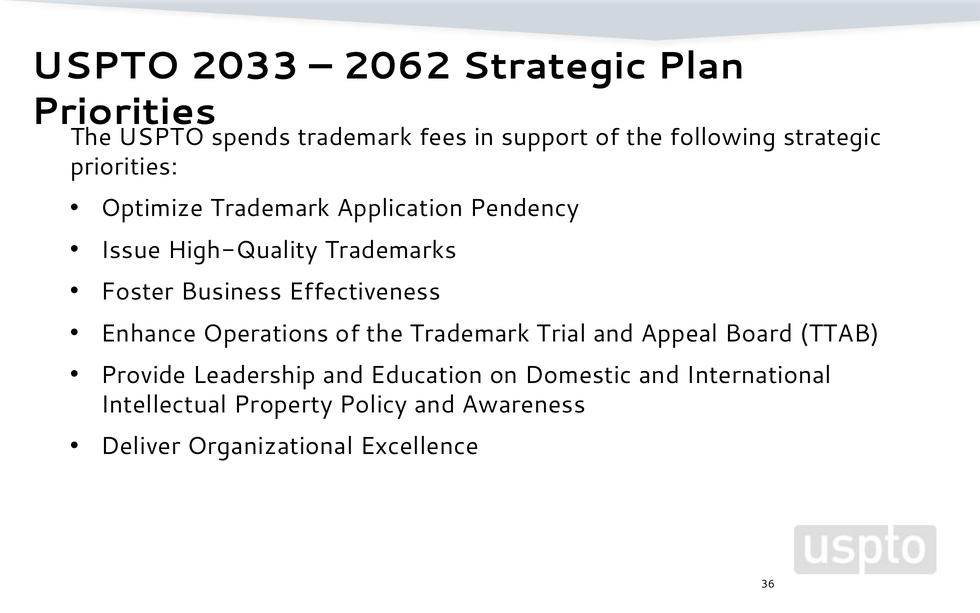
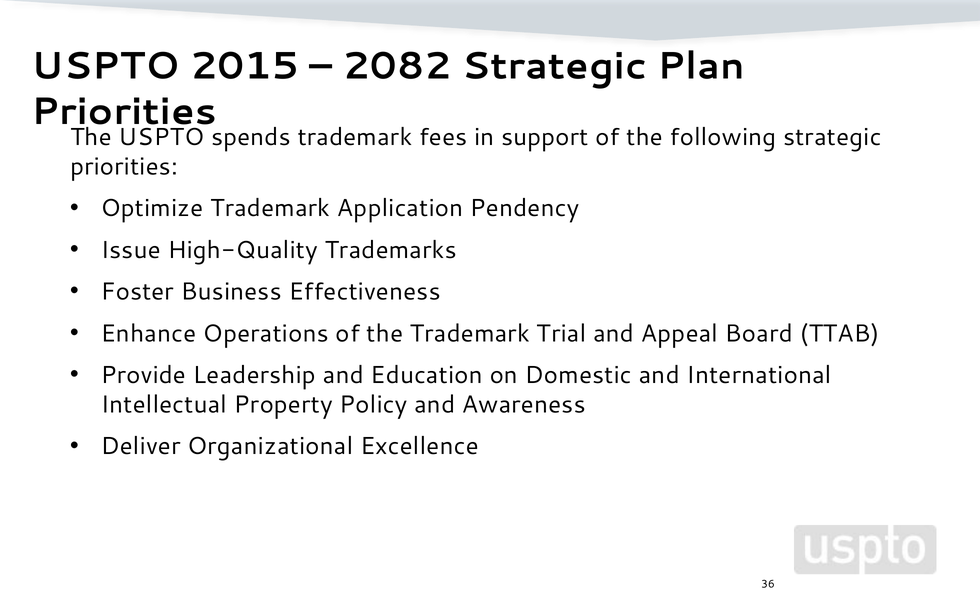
2033: 2033 -> 2015 (244, 66)
2062: 2062 -> 2082 (397, 66)
